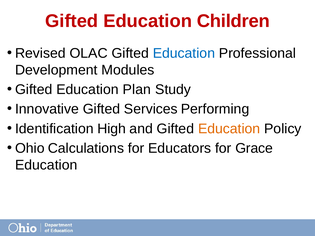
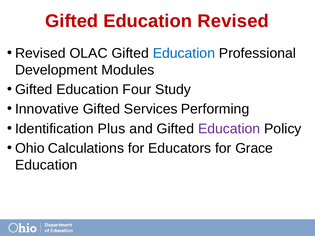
Education Children: Children -> Revised (233, 21)
Plan: Plan -> Four (137, 90)
High: High -> Plus (112, 129)
Education colour: orange -> purple (229, 129)
